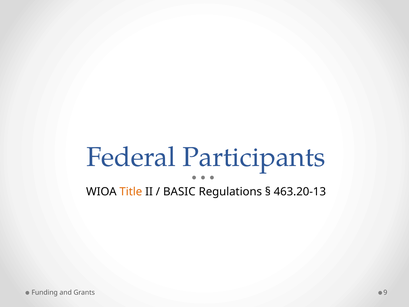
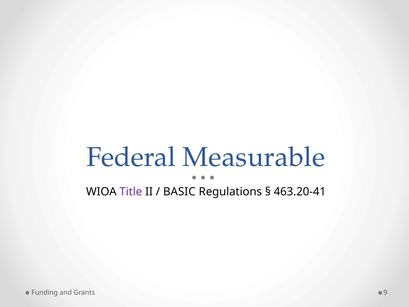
Participants: Participants -> Measurable (254, 157)
Title colour: orange -> purple (131, 192)
463.20-13: 463.20-13 -> 463.20-41 (300, 192)
